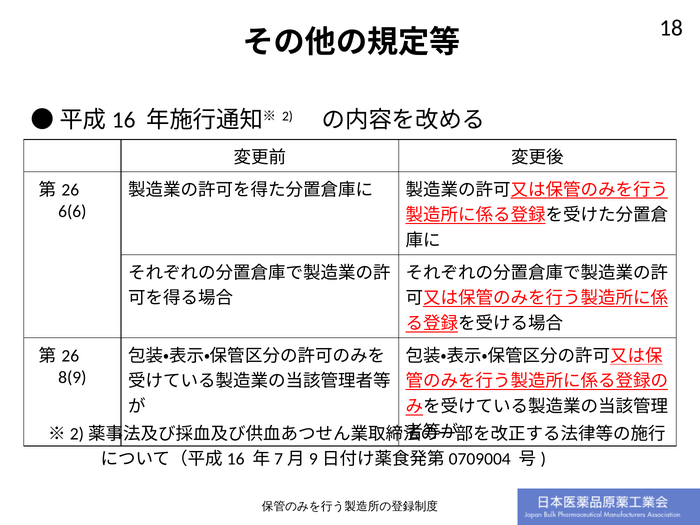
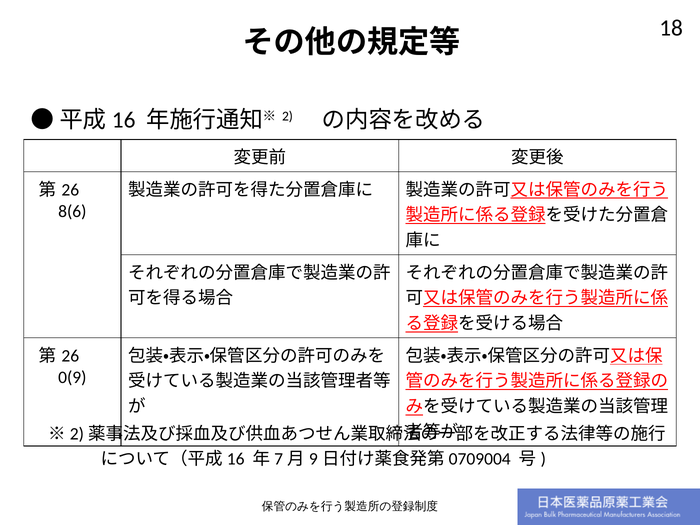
6(6: 6(6 -> 8(6 (72, 211)
8(9: 8(9 -> 0(9 (72, 377)
